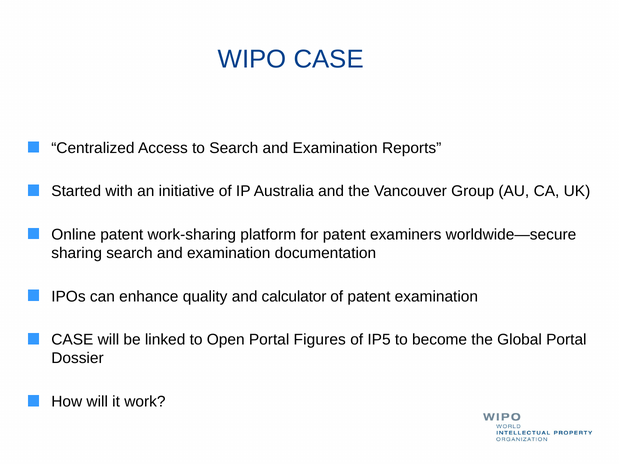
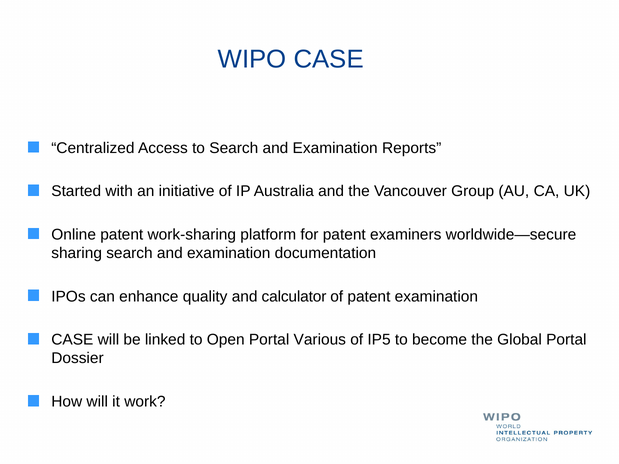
Figures: Figures -> Various (320, 340)
